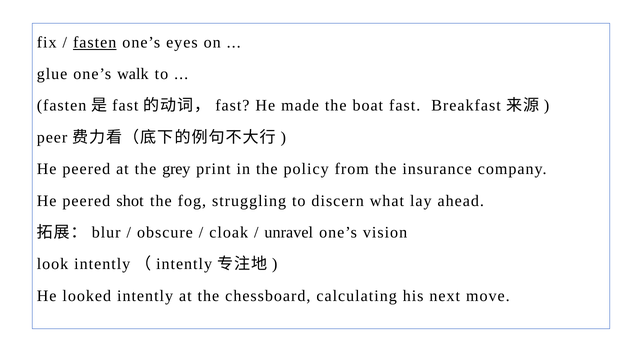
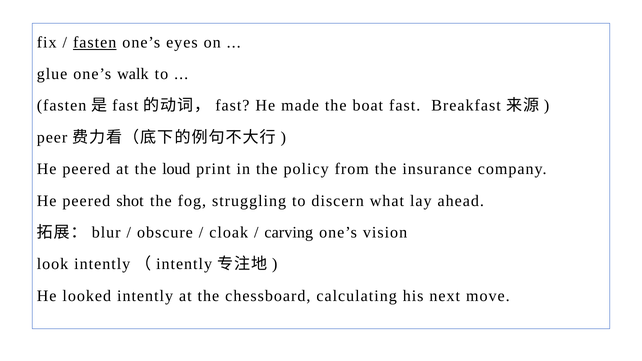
grey: grey -> loud (176, 169)
unravel: unravel -> carving (289, 233)
